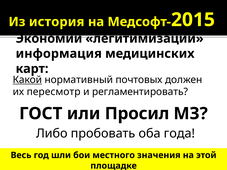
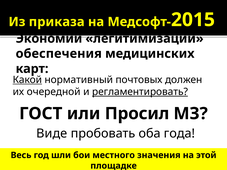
история: история -> приказа (57, 22)
информация: информация -> обеспечения (59, 54)
пересмотр: пересмотр -> очередной (54, 92)
регламентировать underline: none -> present (140, 92)
Либо: Либо -> Виде (52, 134)
